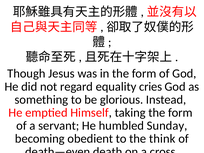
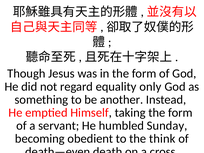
cries: cries -> only (150, 87)
glorious: glorious -> another (122, 100)
